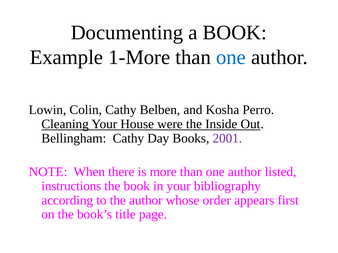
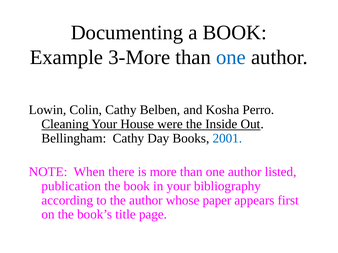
1-More: 1-More -> 3-More (139, 57)
2001 colour: purple -> blue (227, 139)
instructions: instructions -> publication (71, 186)
order: order -> paper (217, 201)
